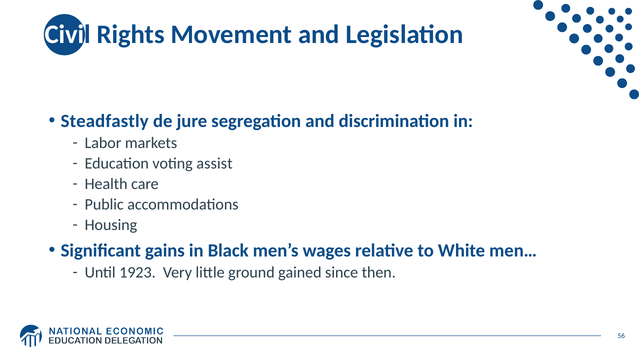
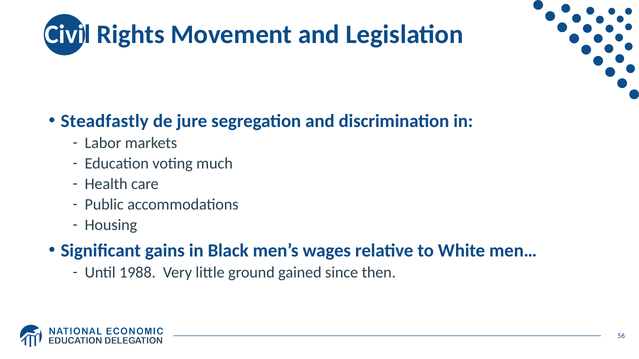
assist: assist -> much (215, 164)
1923: 1923 -> 1988 (137, 273)
